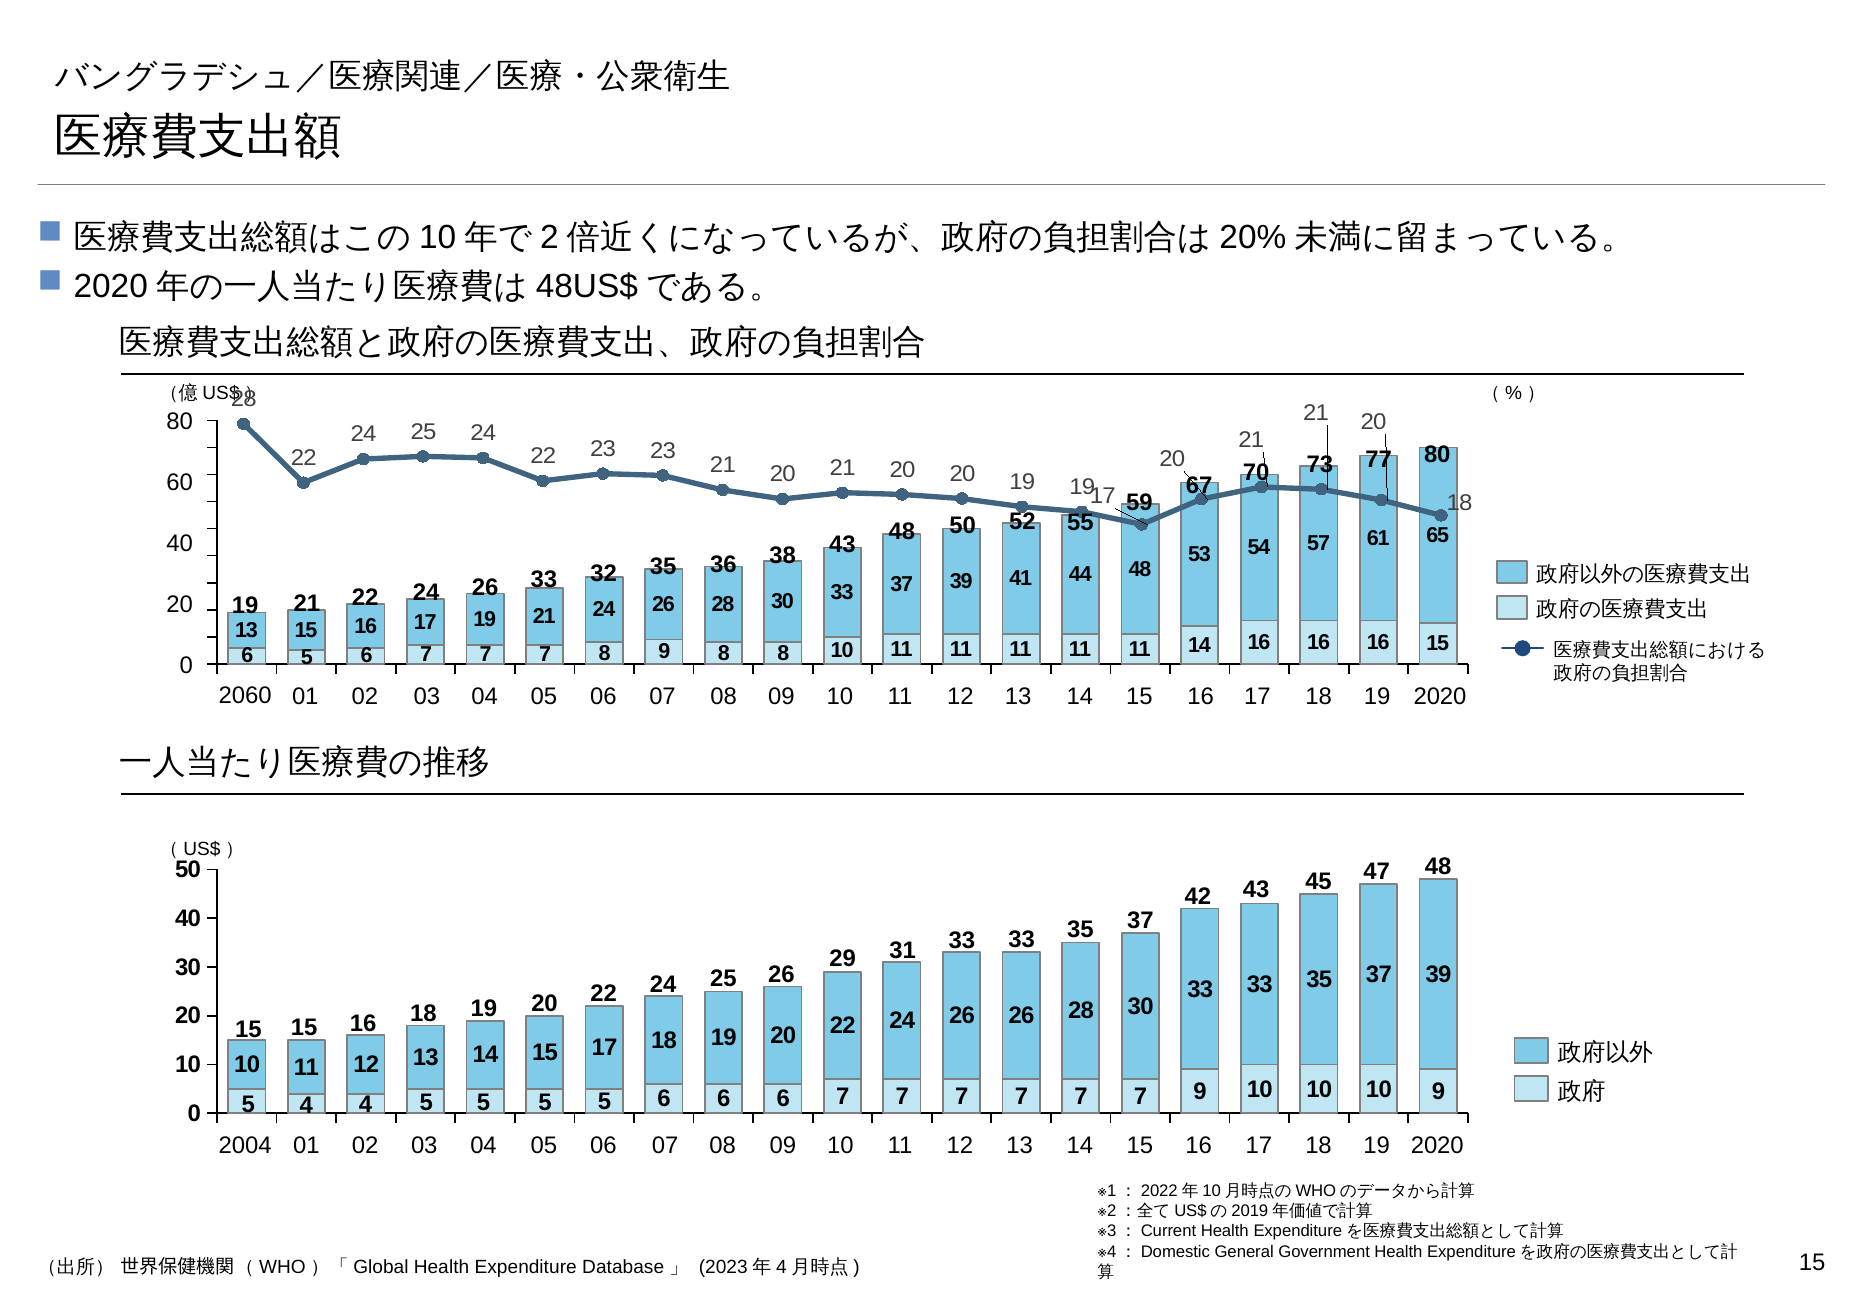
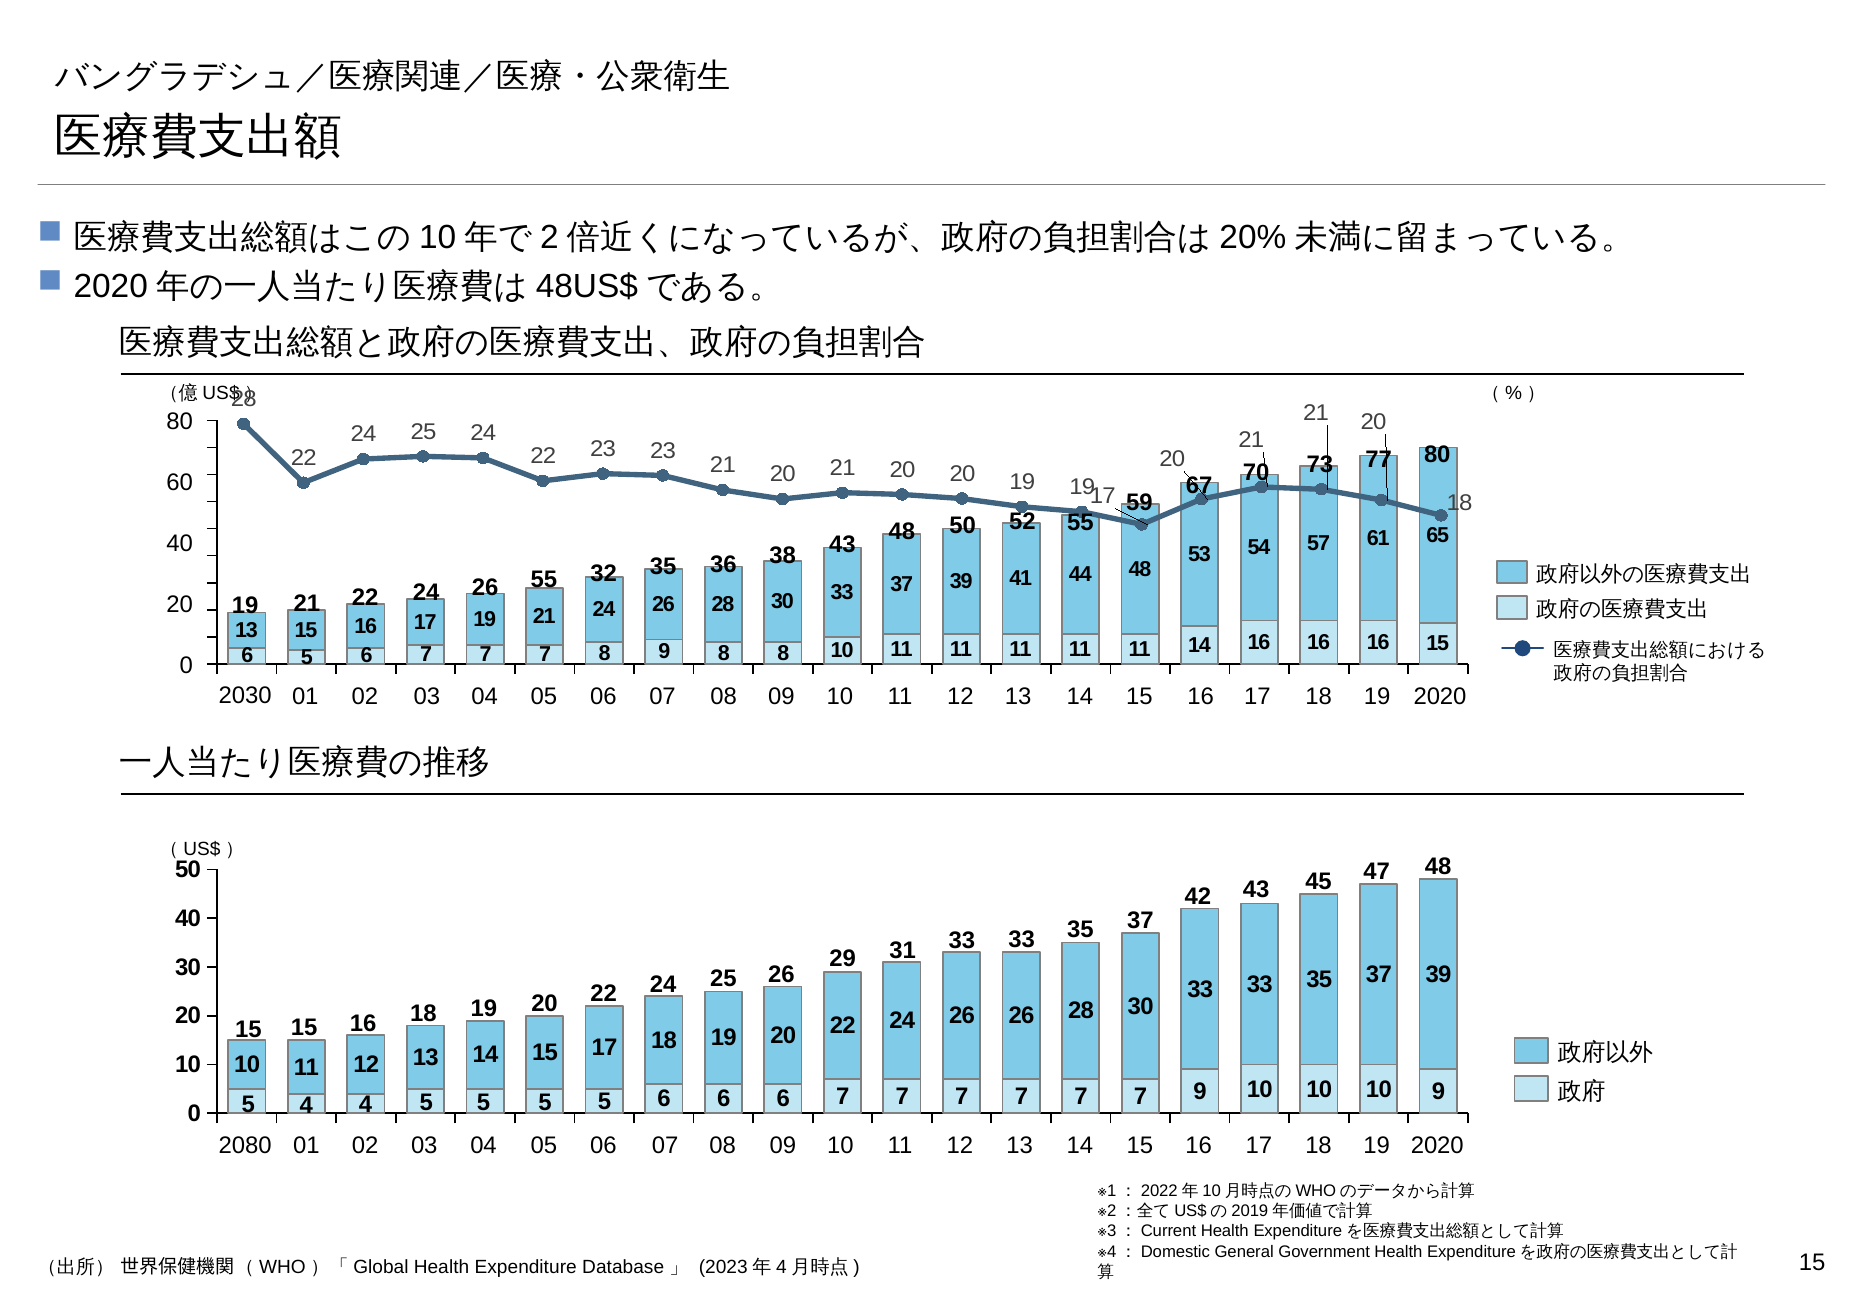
26 33: 33 -> 55 (544, 580)
2060: 2060 -> 2030 (245, 696)
2004: 2004 -> 2080 (245, 1145)
